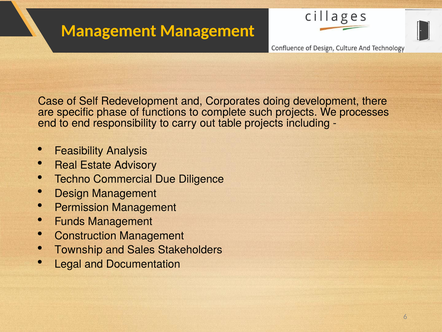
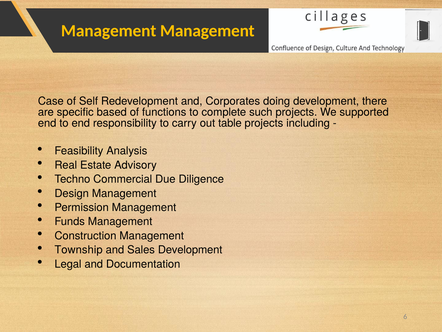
phase: phase -> based (112, 112)
processes: processes -> supported (364, 112)
Sales Stakeholders: Stakeholders -> Development (190, 250)
